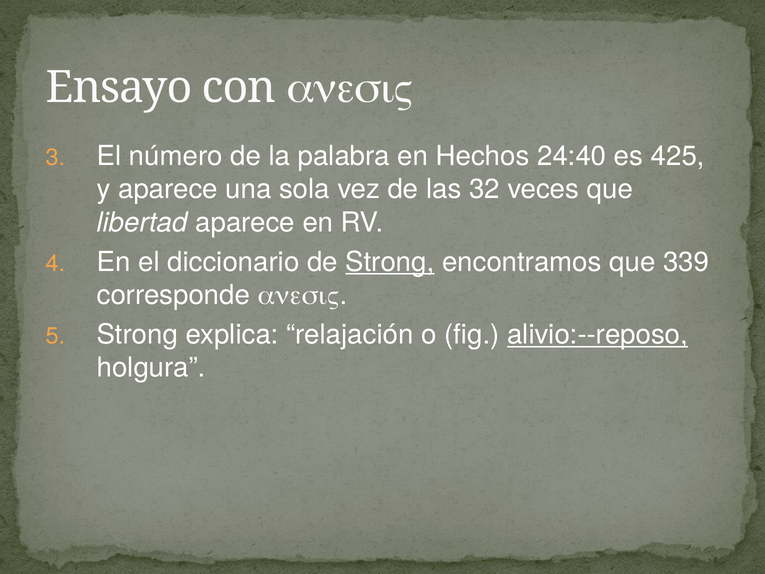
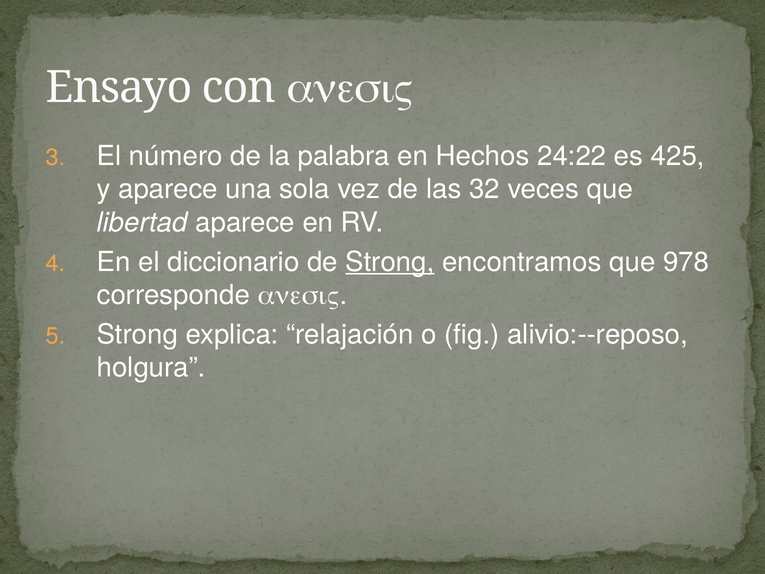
24:40: 24:40 -> 24:22 (572, 156)
339: 339 -> 978 (686, 262)
alivio:--reposo underline: present -> none (598, 335)
